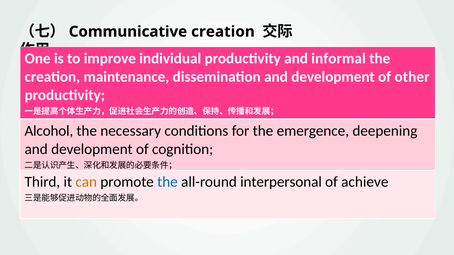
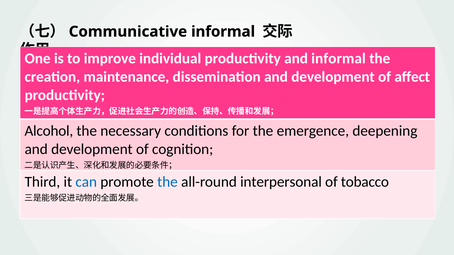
creation: creation -> informal (223, 32)
other: other -> affect (412, 77)
can colour: orange -> blue (86, 182)
achieve: achieve -> tobacco (365, 182)
